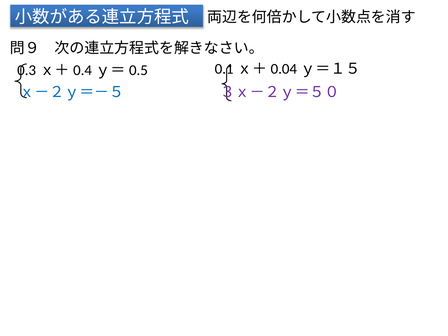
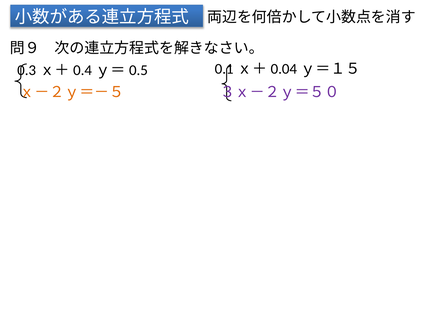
ｘ－２ｙ＝－５ colour: blue -> orange (72, 92)
